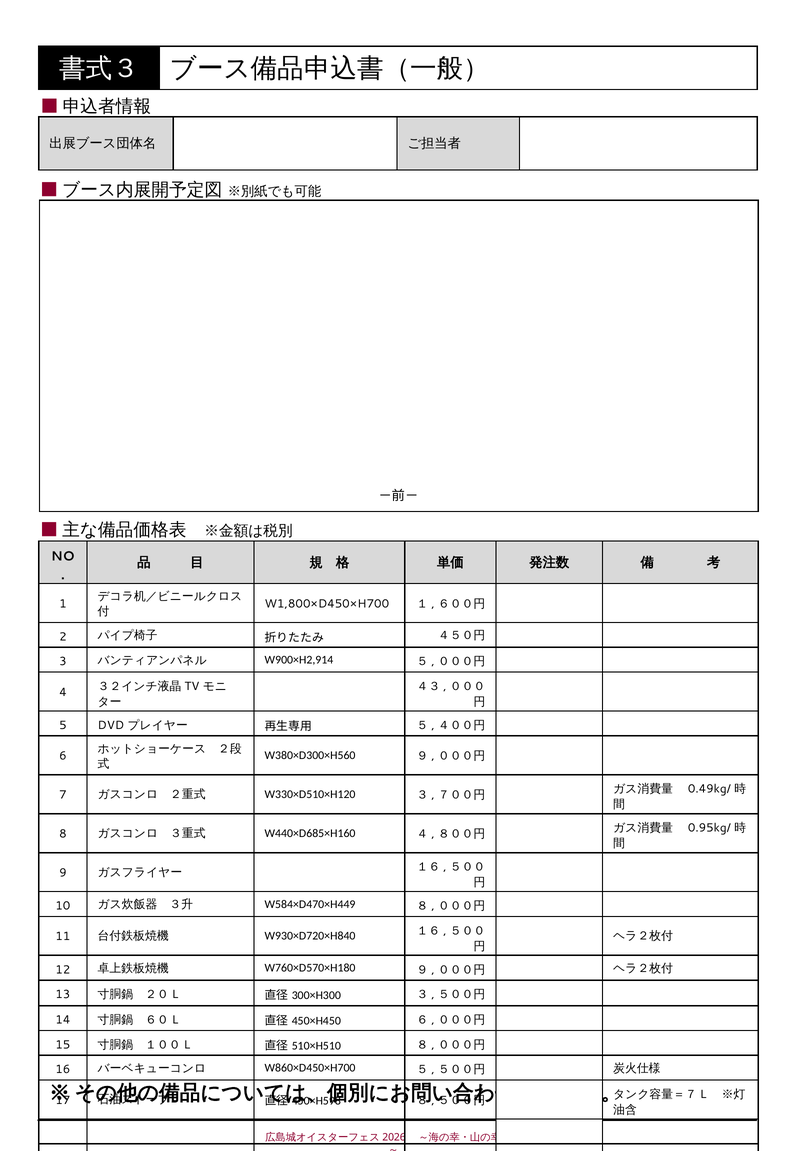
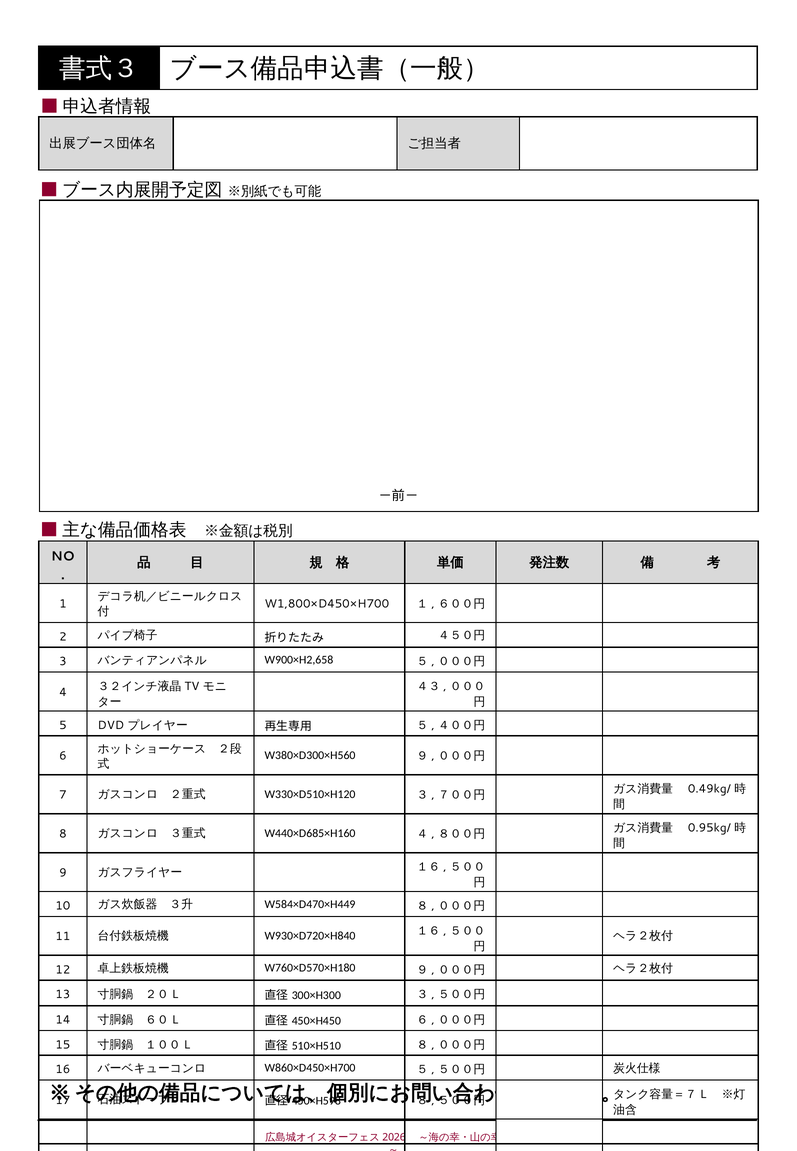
W900×H2,914: W900×H2,914 -> W900×H2,658 (299, 660)
